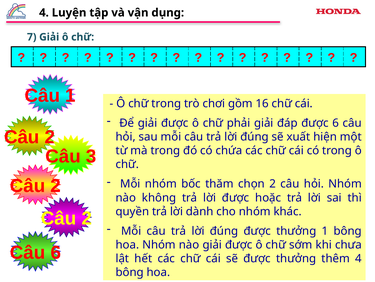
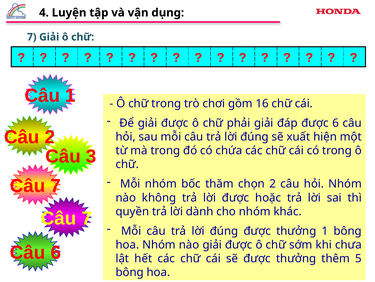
2: 2 -> 7 (56, 185)
2: 2 -> 7 (87, 218)
thêm 4: 4 -> 5 (358, 258)
